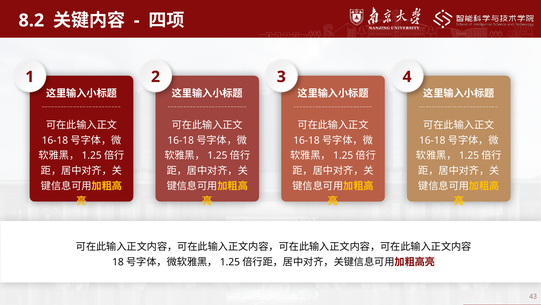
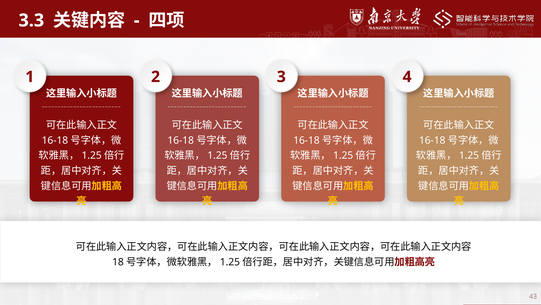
8.2: 8.2 -> 3.3 (31, 20)
